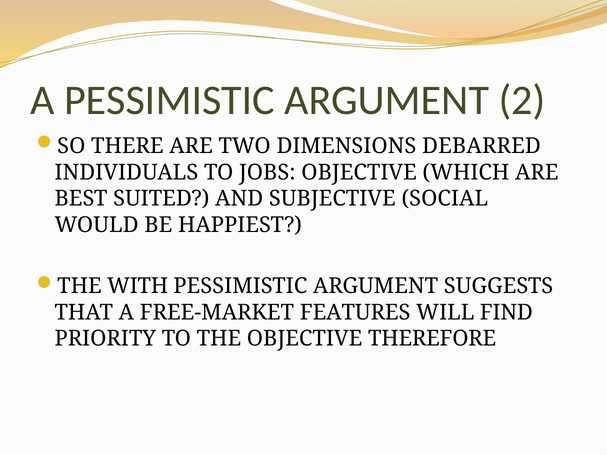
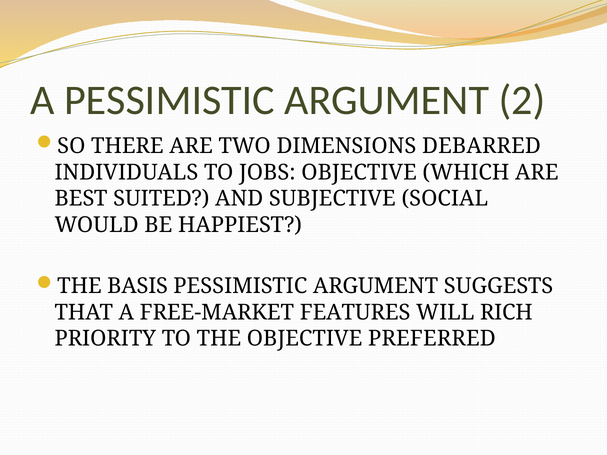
WITH: WITH -> BASIS (138, 286)
FIND: FIND -> RICH (506, 313)
THEREFORE: THEREFORE -> PREFERRED (432, 339)
